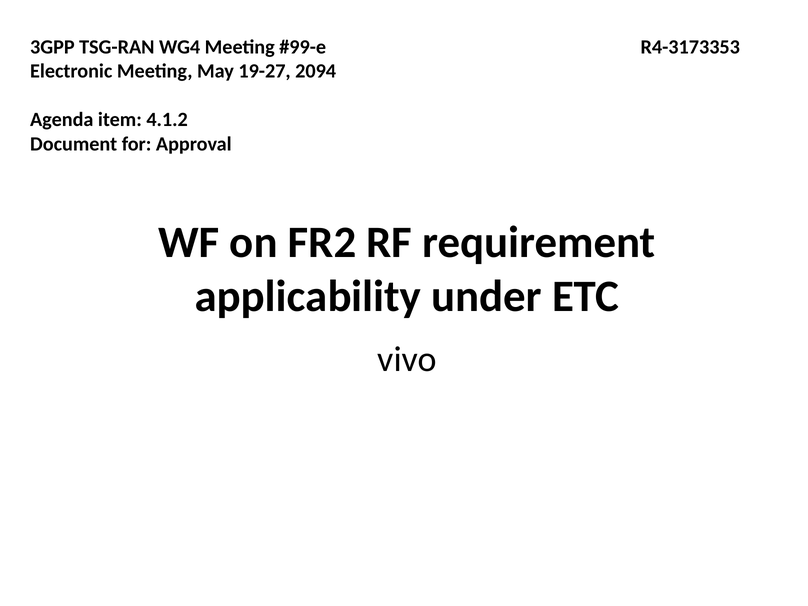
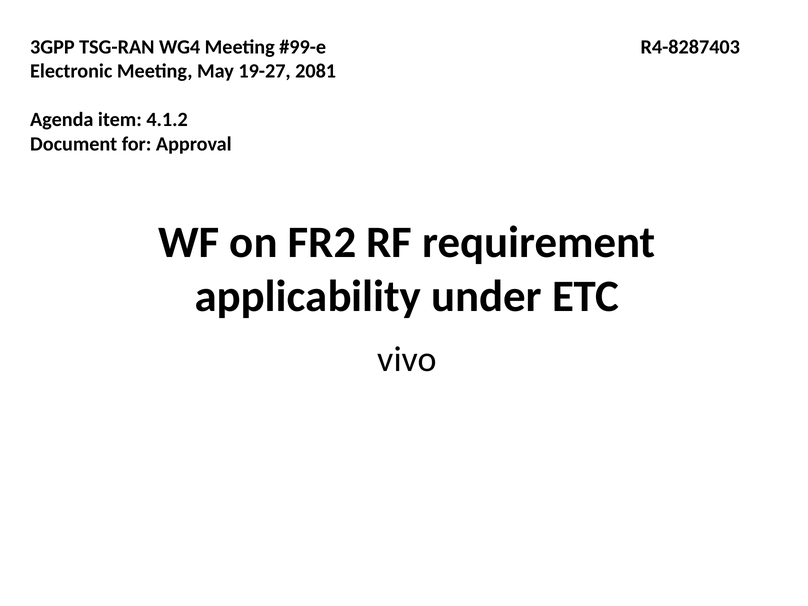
R4-3173353: R4-3173353 -> R4-8287403 (690, 47)
2094: 2094 -> 2081 (316, 71)
